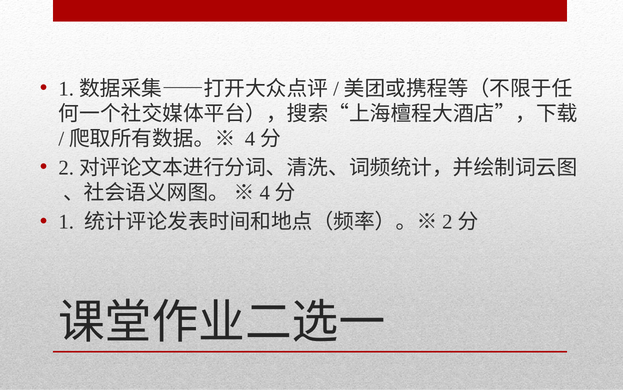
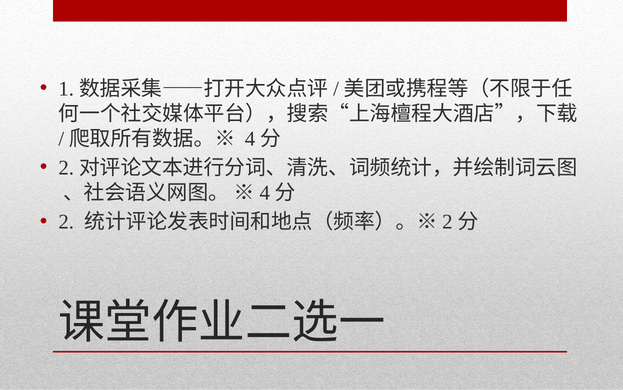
1: 1 -> 2 (66, 221)
